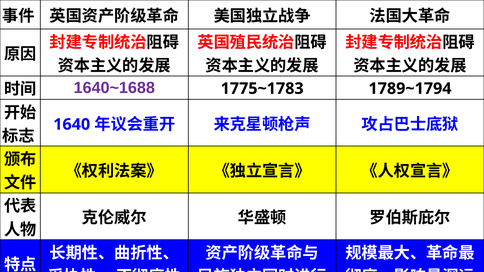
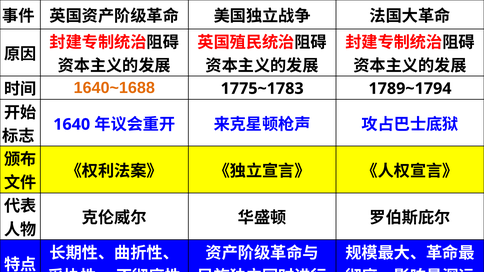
1640~1688 colour: purple -> orange (114, 88)
